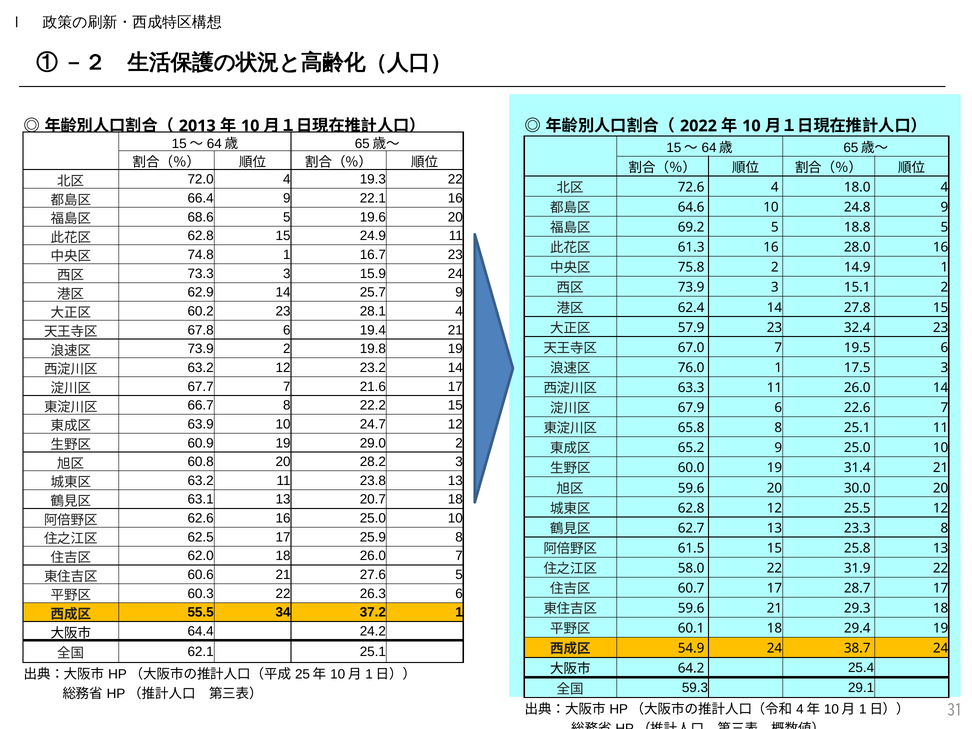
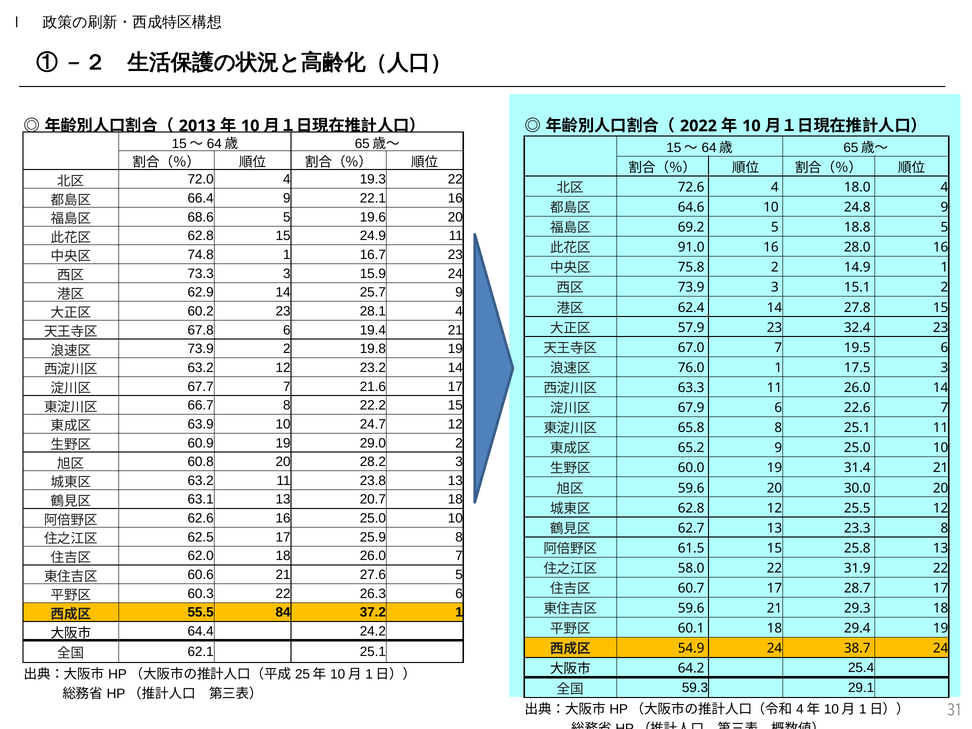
61.3: 61.3 -> 91.0 (691, 247)
34: 34 -> 84 (283, 612)
